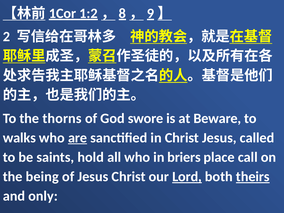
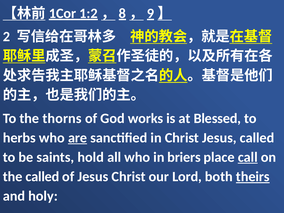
swore: swore -> works (146, 118)
Beware: Beware -> Blessed (217, 118)
walks: walks -> herbs (19, 138)
call underline: none -> present (248, 157)
the being: being -> called (42, 177)
Lord underline: present -> none (187, 177)
only: only -> holy (43, 196)
